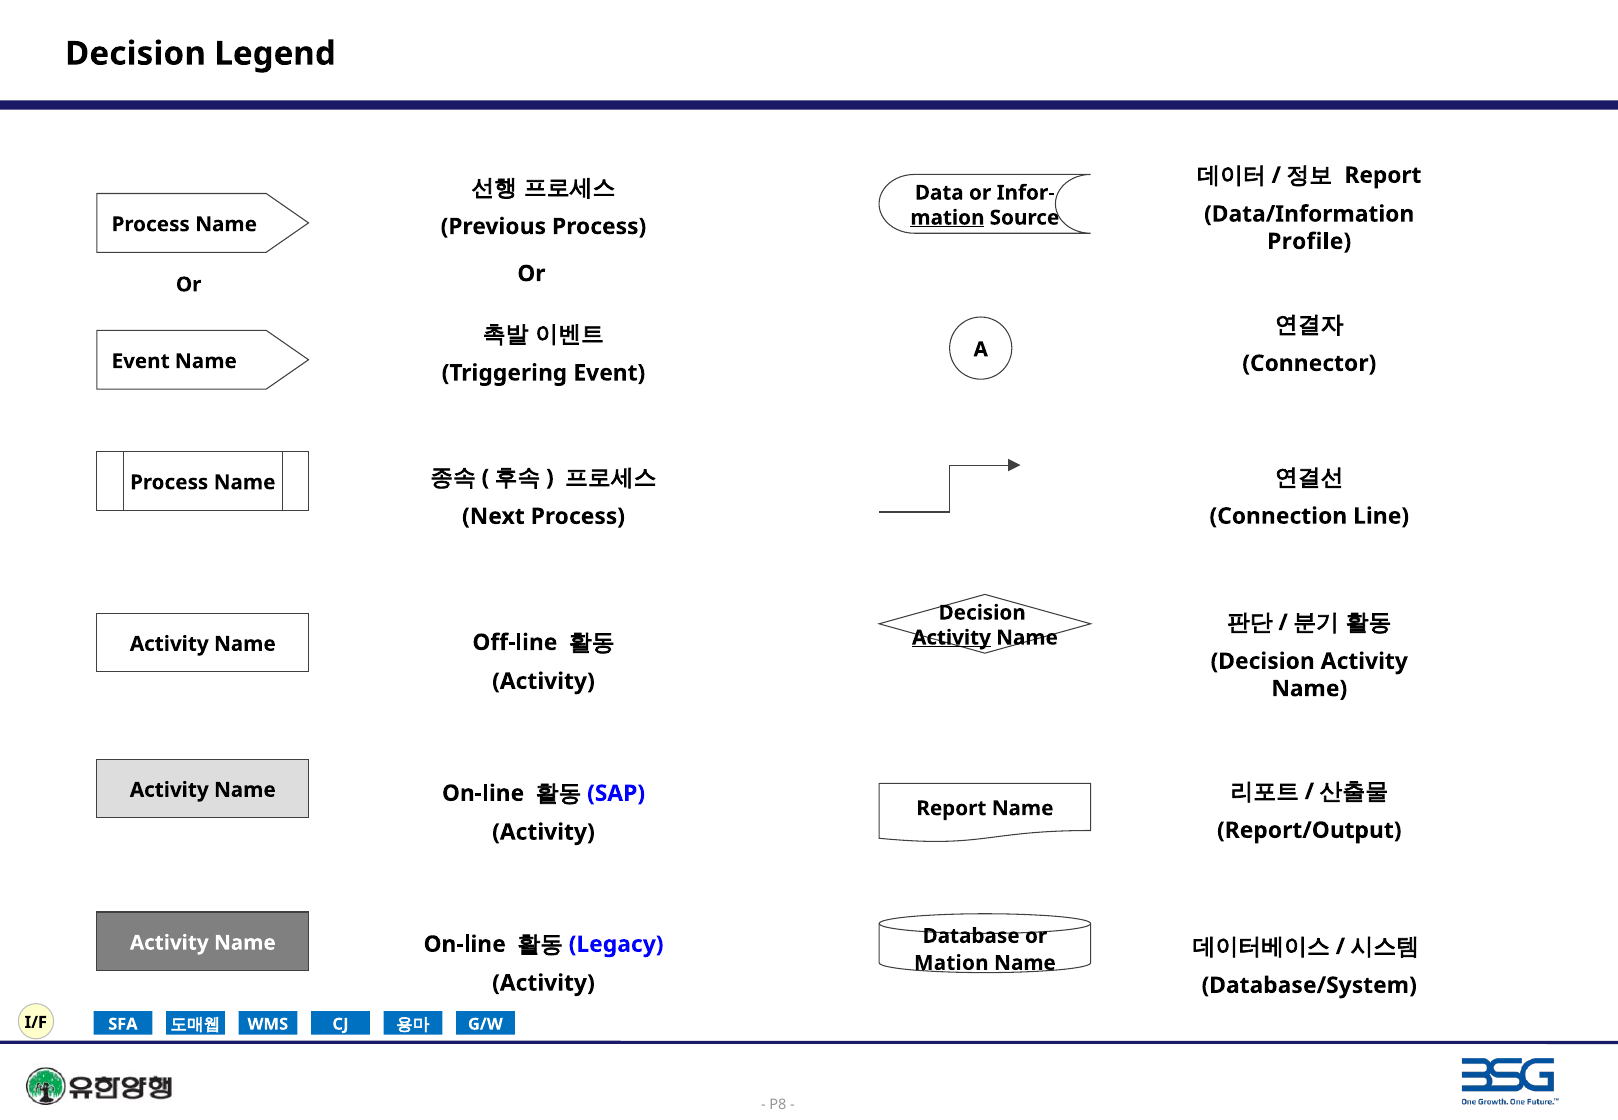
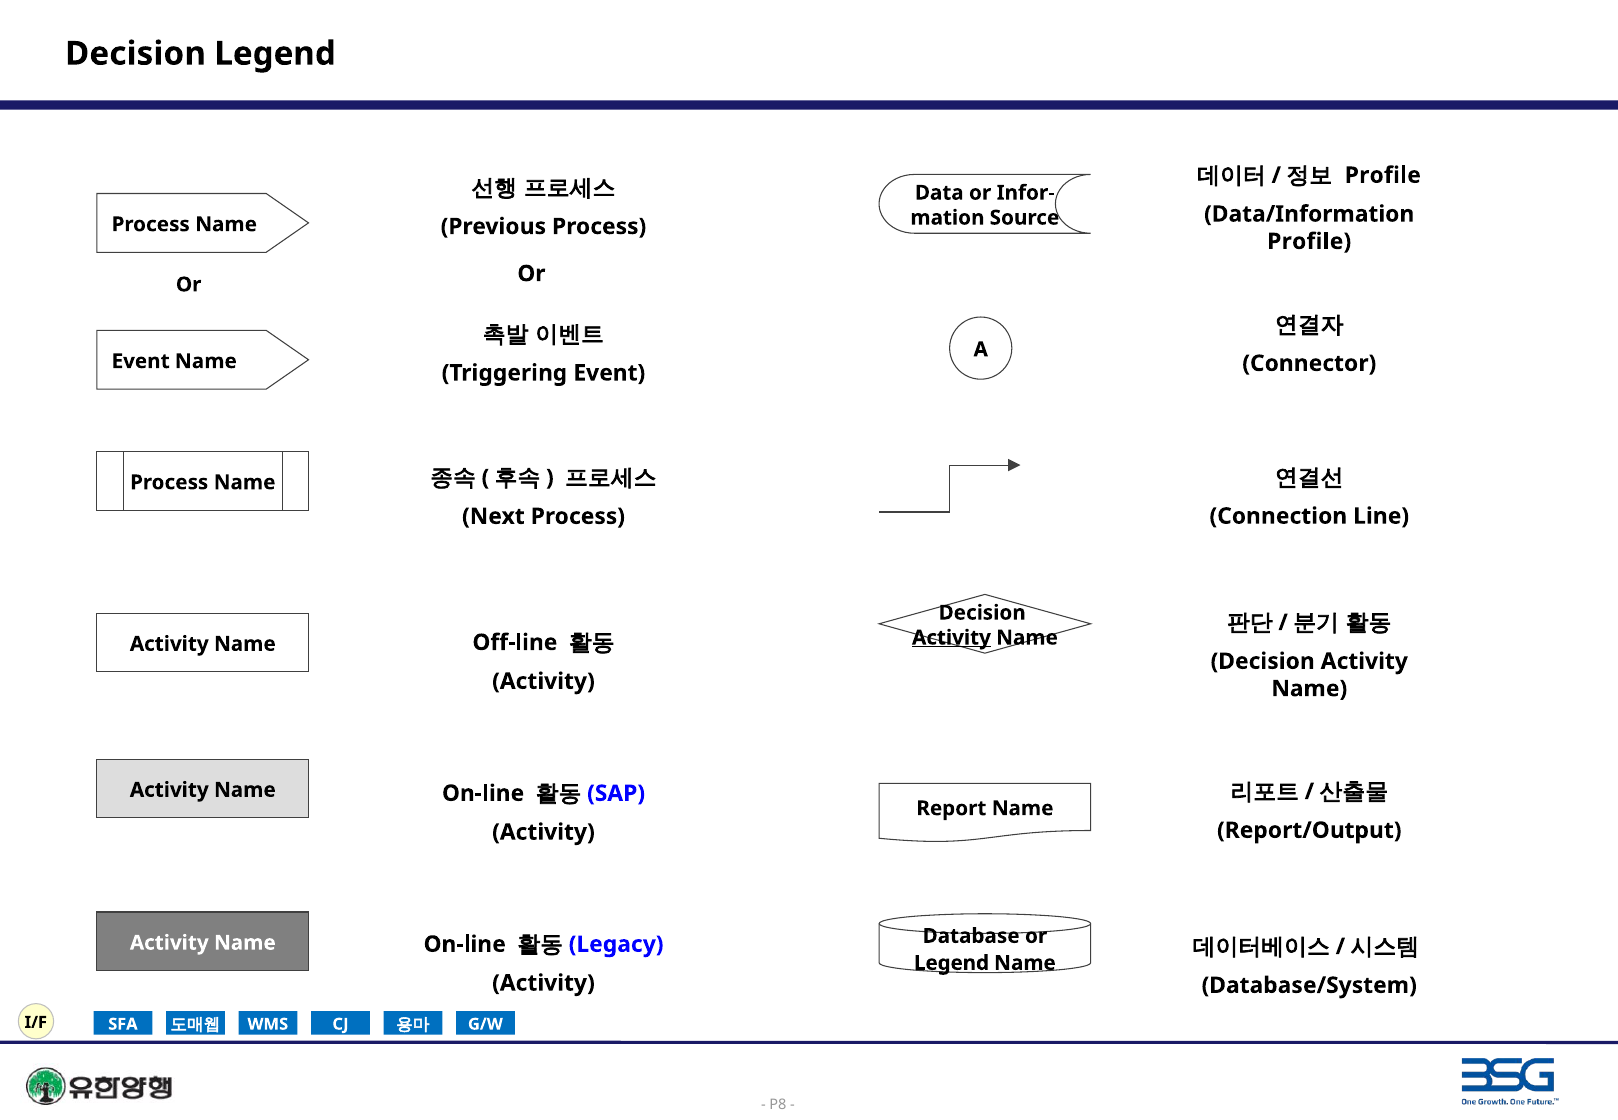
Report: Report -> Profile (1383, 175)
mation underline: present -> none (947, 218)
Mation: Mation -> Legend (951, 963)
